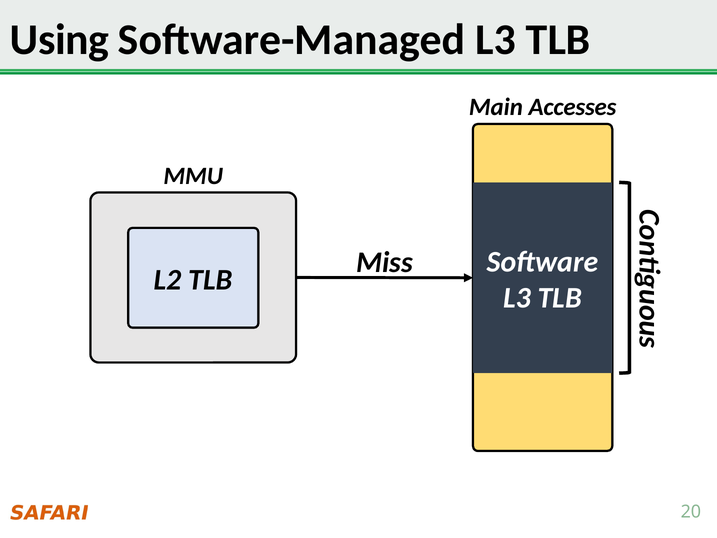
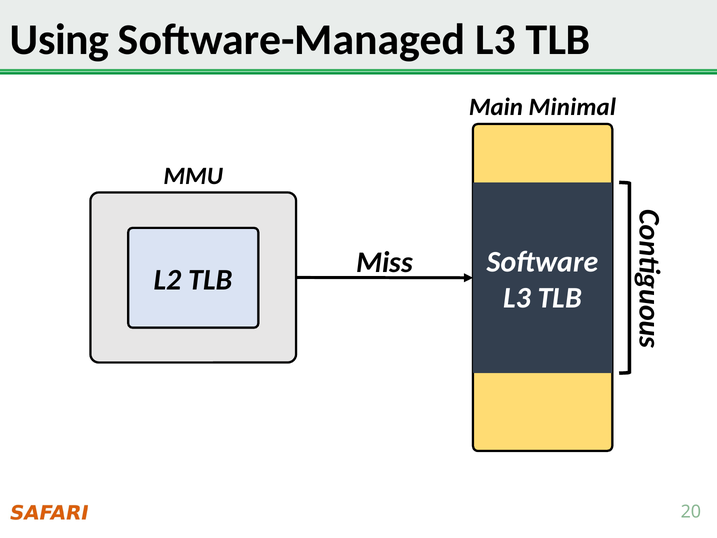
Accesses: Accesses -> Minimal (572, 107)
